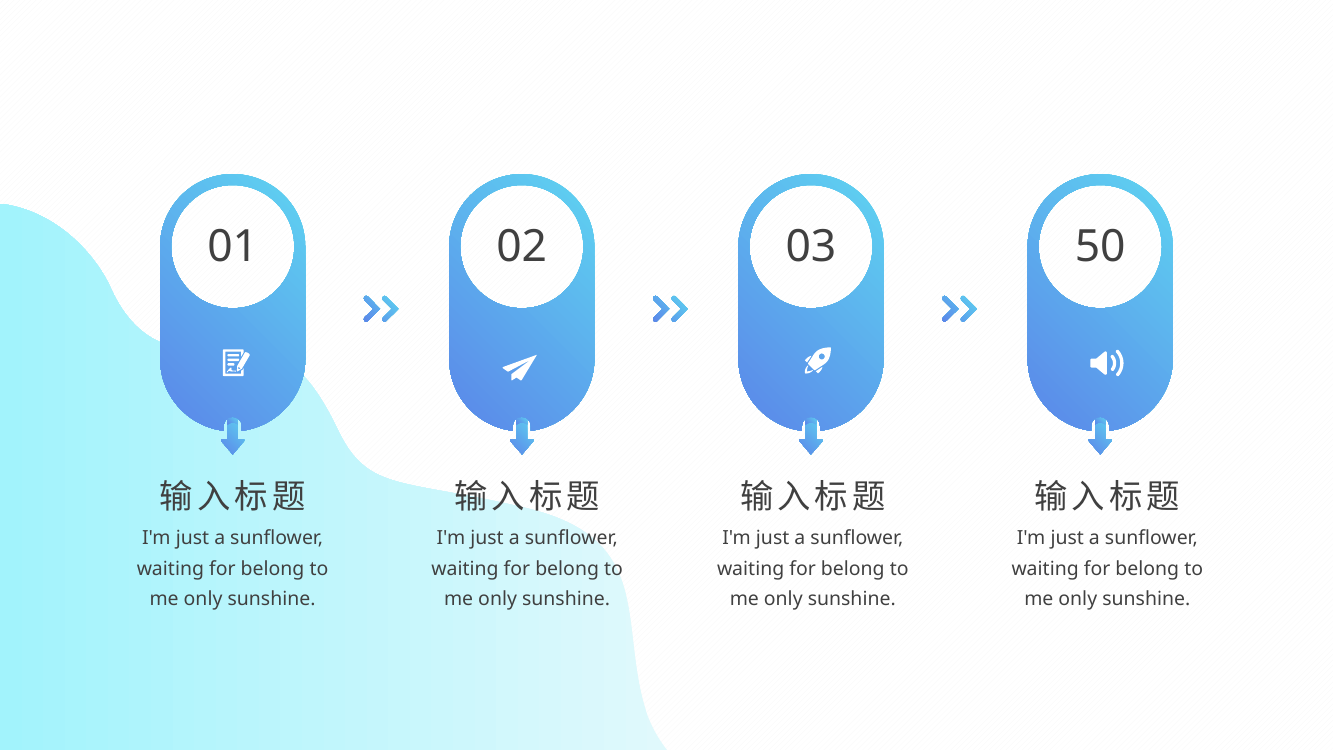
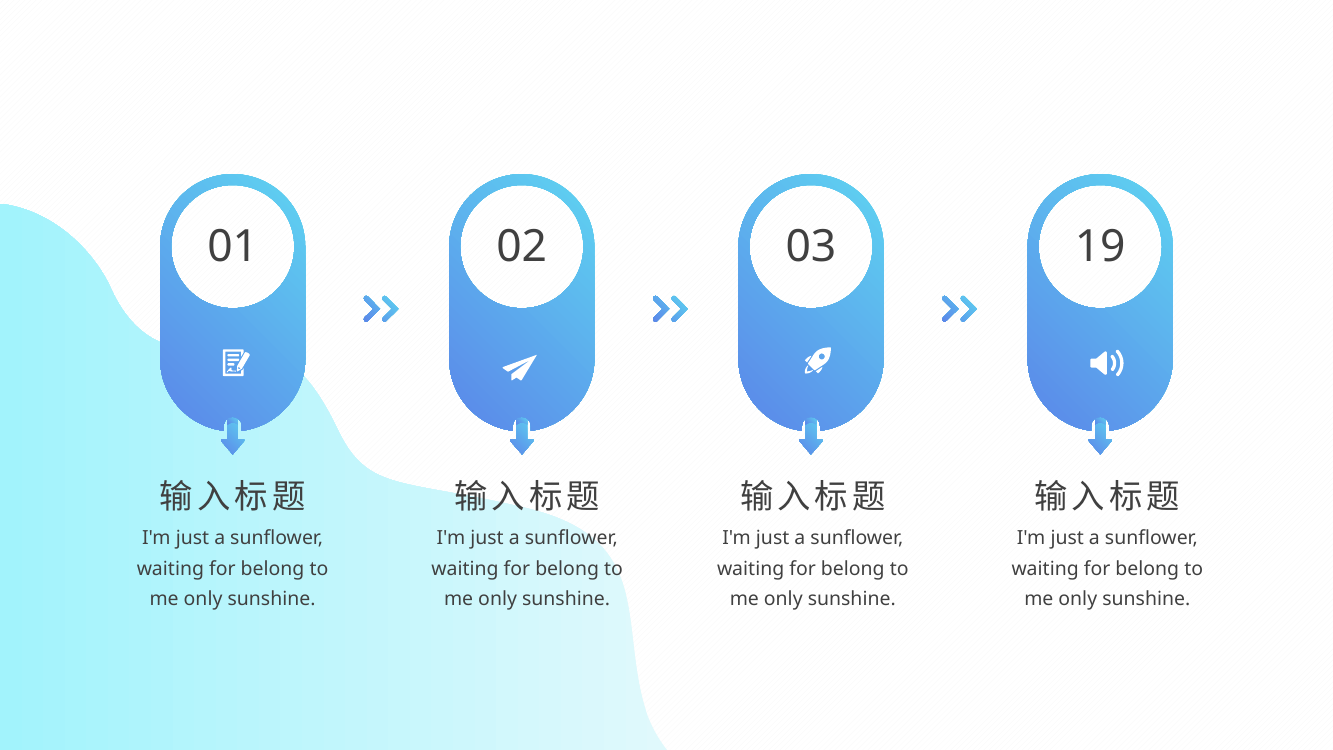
50: 50 -> 19 (1100, 247)
